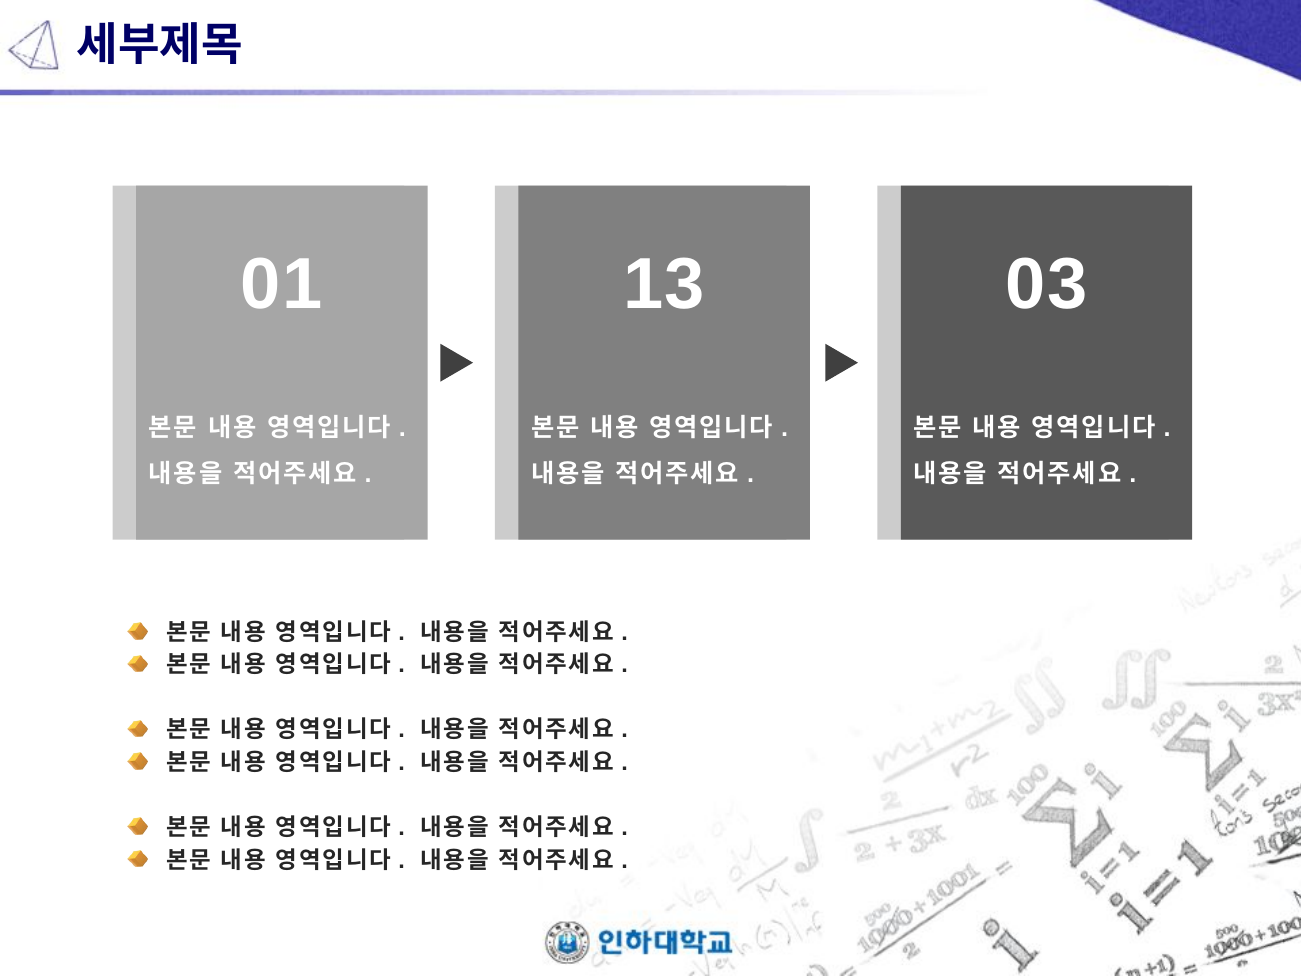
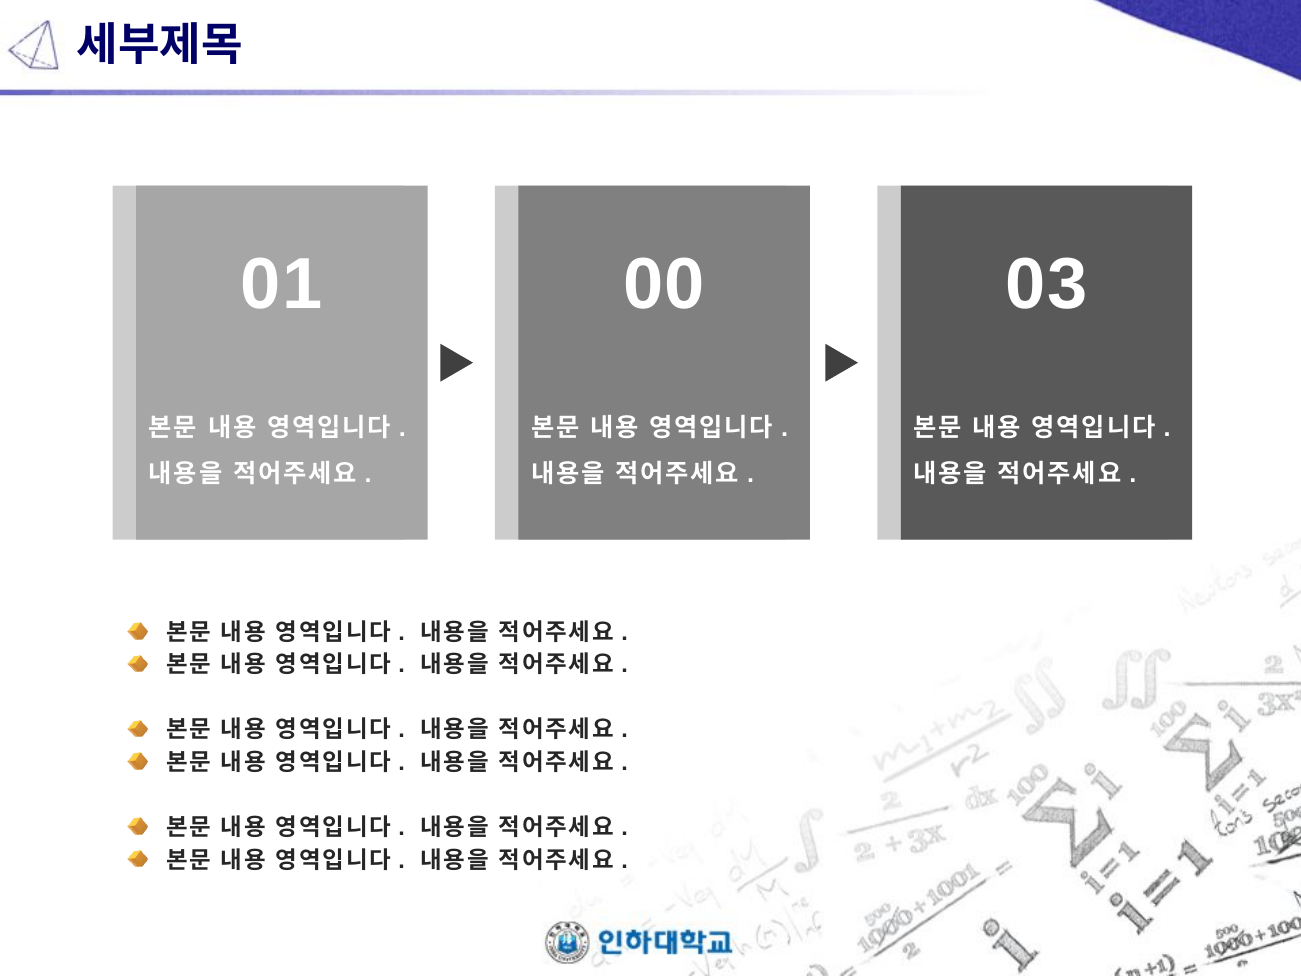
13: 13 -> 00 (664, 284)
